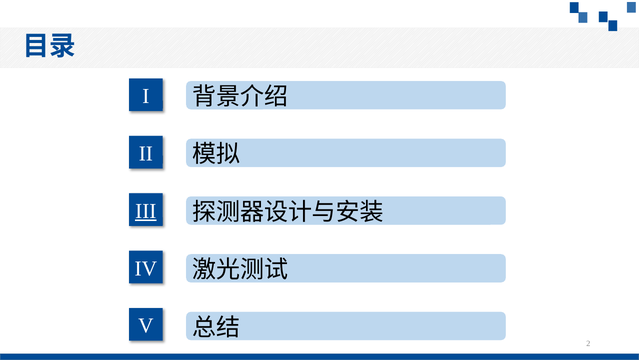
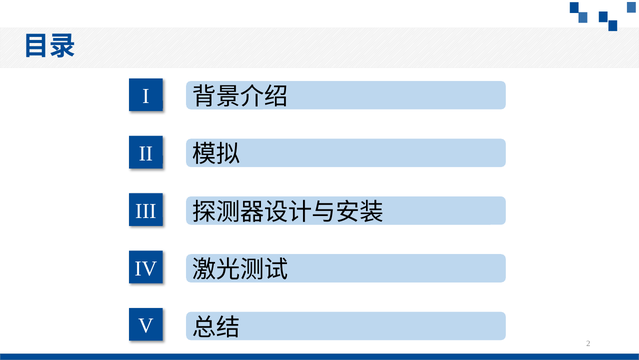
III underline: present -> none (146, 211)
